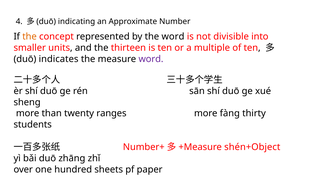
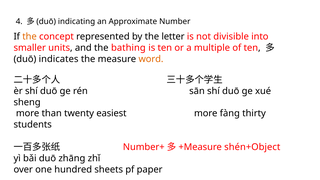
the word: word -> letter (173, 37)
thirteen: thirteen -> bathing (128, 48)
word colour: purple -> orange (151, 59)
ranges: ranges -> easiest (111, 113)
